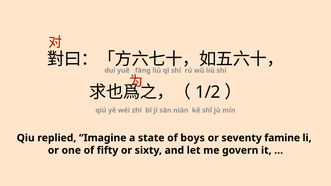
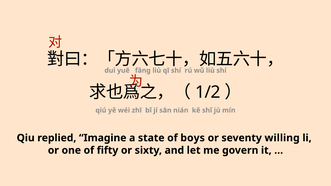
famine: famine -> willing (282, 138)
